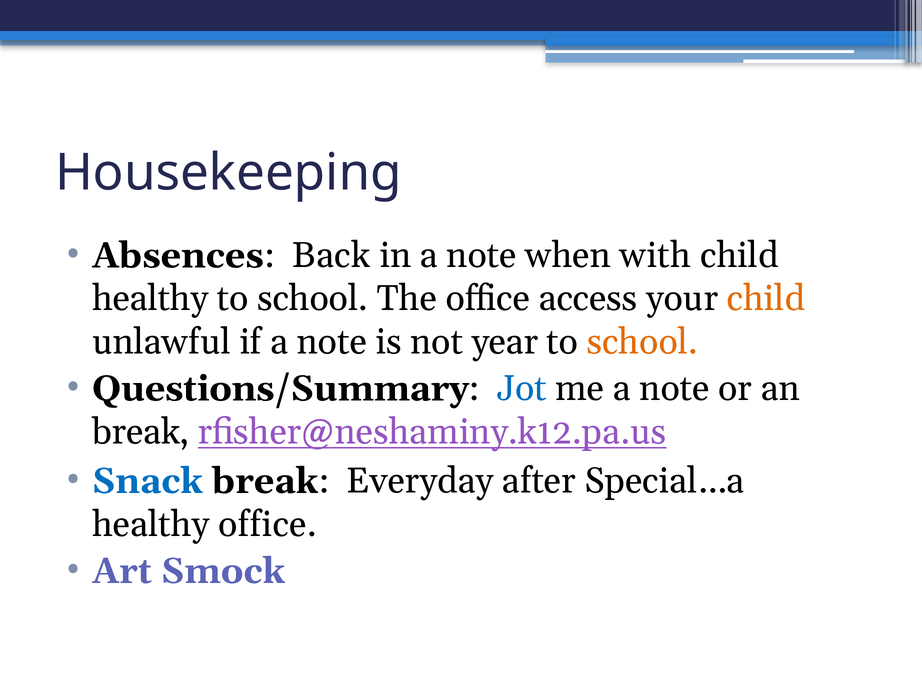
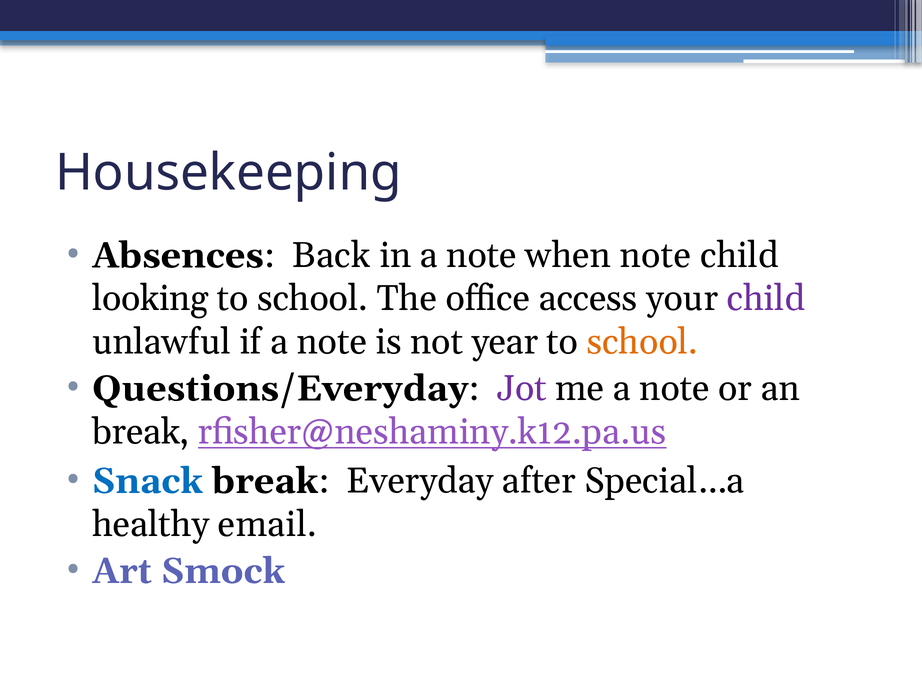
when with: with -> note (655, 255)
healthy: healthy -> looking (150, 298)
child colour: orange -> purple (766, 298)
Questions/Summary: Questions/Summary -> Questions/Everyday (280, 388)
Jot colour: blue -> purple (522, 388)
healthy office: office -> email (267, 524)
